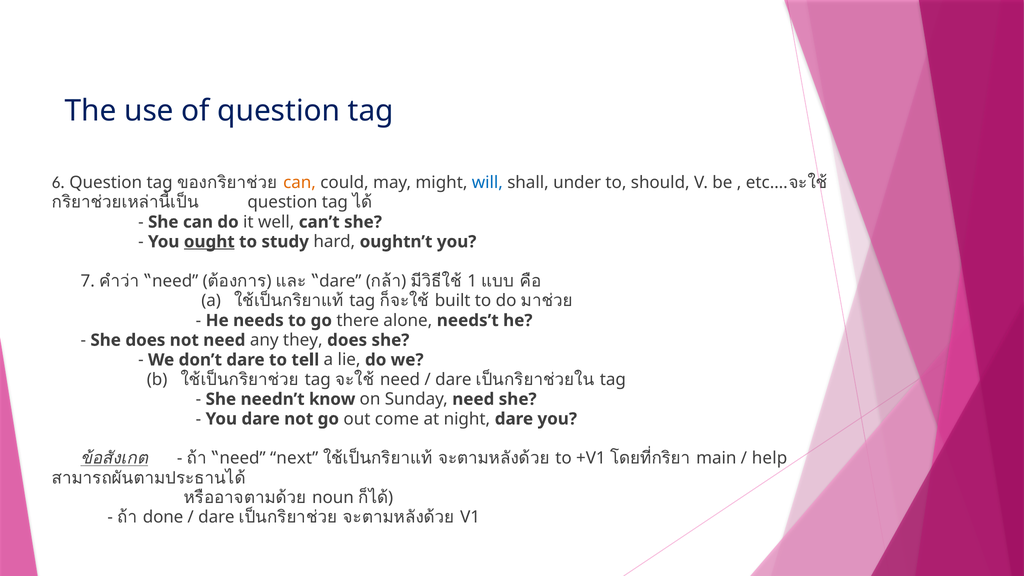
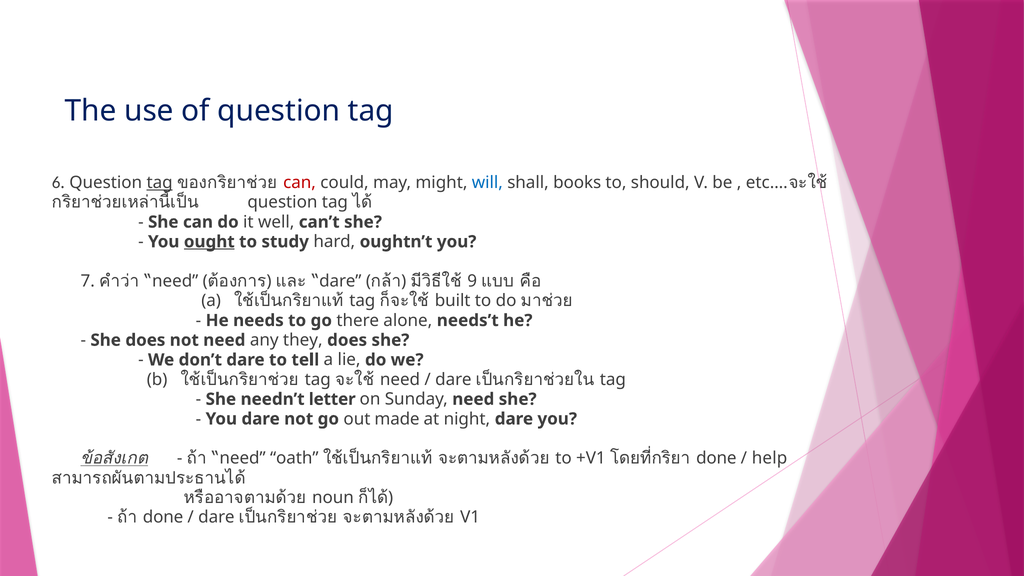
tag underline: none -> present (160, 183)
can colour: orange -> red (300, 183)
under: under -> books (577, 183)
1: 1 -> 9 (472, 281)
know: know -> letter (332, 399)
come: come -> made (397, 419)
next: next -> oath (294, 458)
main: main -> done (716, 458)
